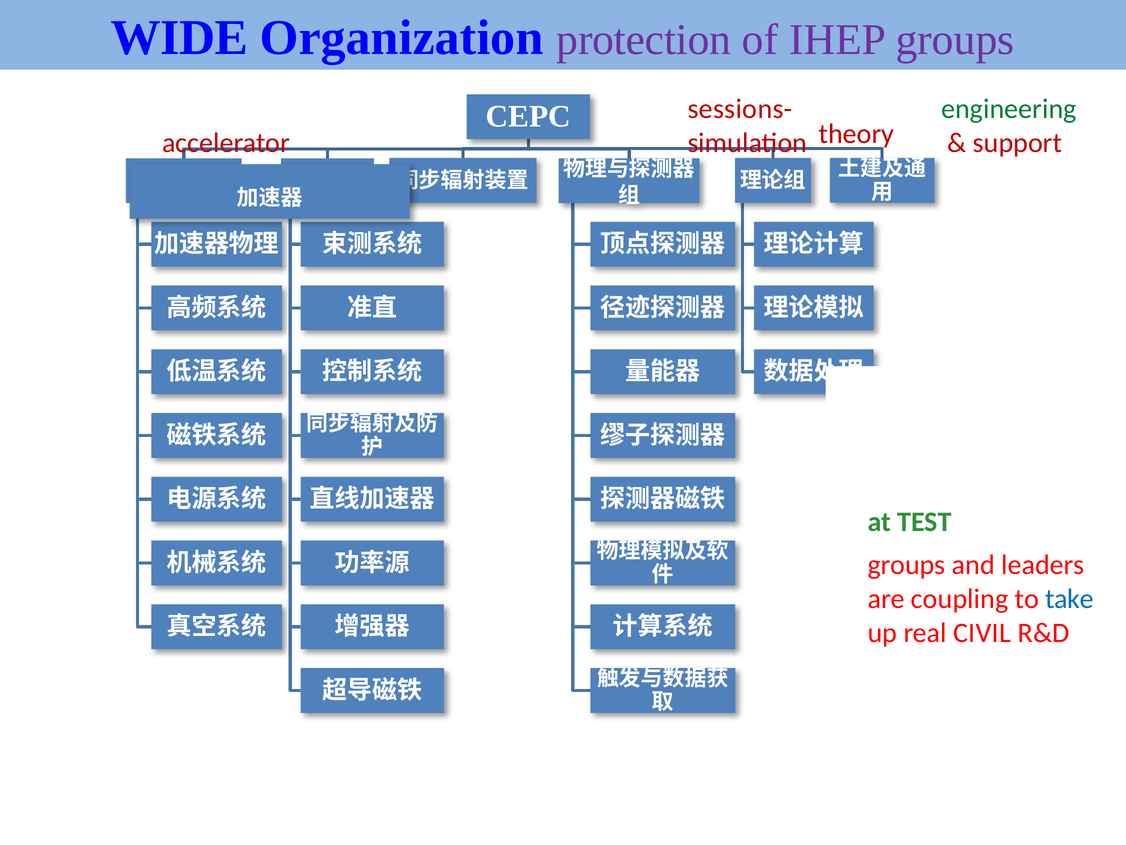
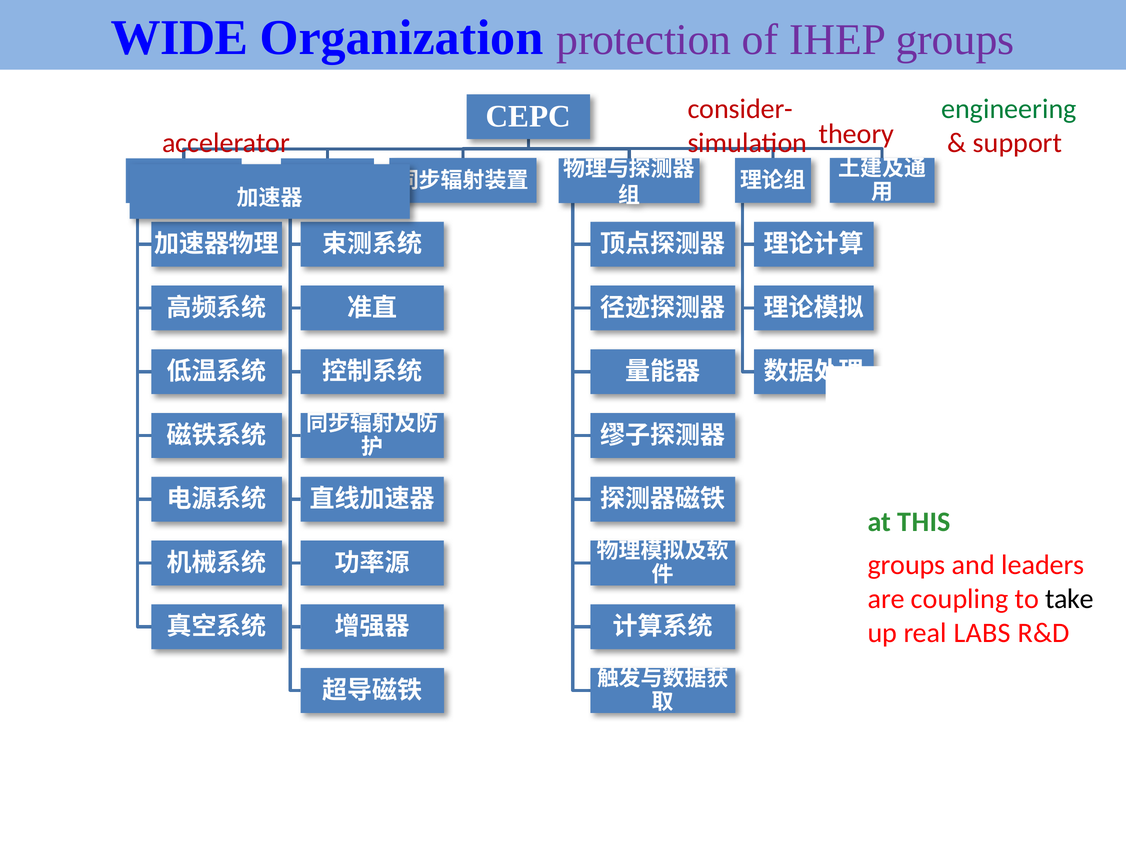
sessions-: sessions- -> consider- (740, 109)
TEST: TEST -> THIS (924, 522)
take colour: blue -> black (1070, 599)
CIVIL: CIVIL -> LABS (982, 632)
